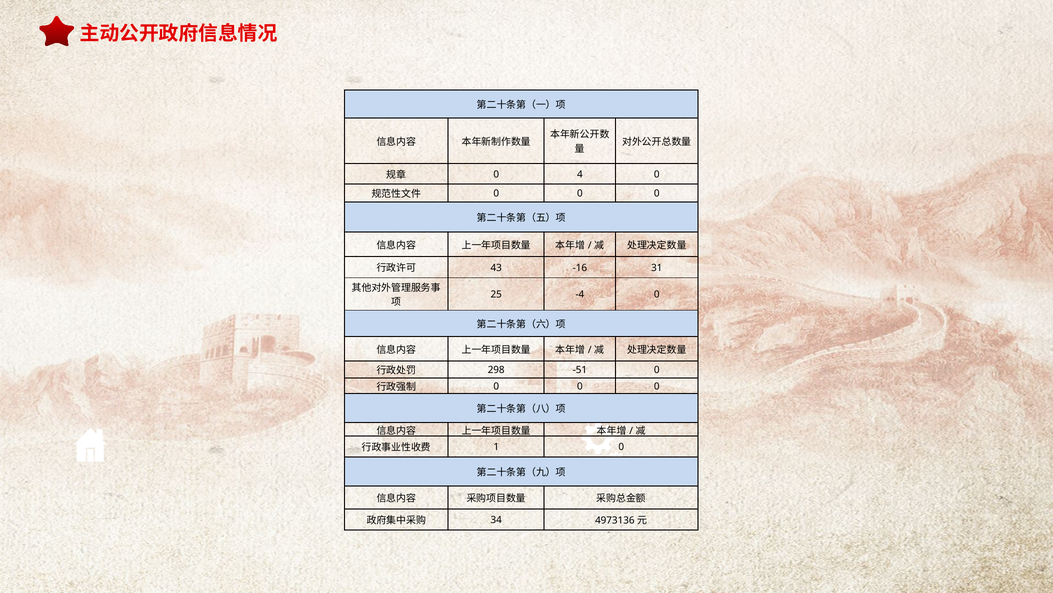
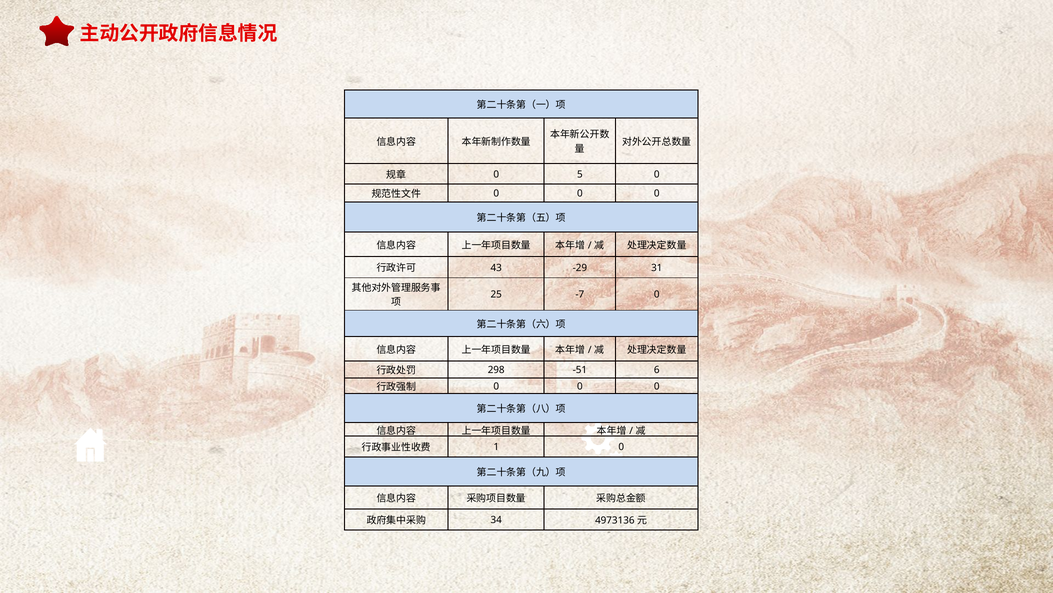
4: 4 -> 5 (580, 174)
-16: -16 -> -29 (580, 267)
-4: -4 -> -7 (580, 294)
-51 0: 0 -> 6 (657, 370)
